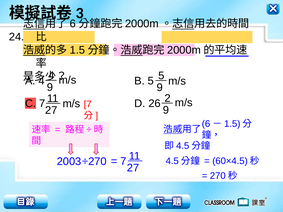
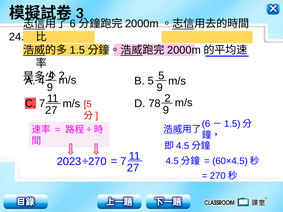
26: 26 -> 78 (155, 104)
7: 7 -> 5 (88, 104)
2003: 2003 -> 2023 (69, 162)
